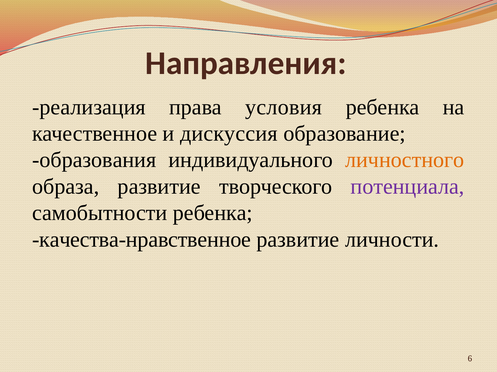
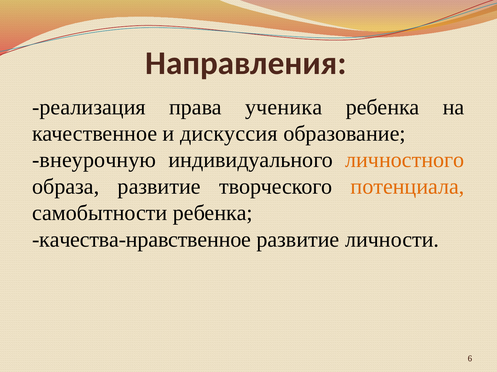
условия: условия -> ученика (284, 107)
образования: образования -> внеурочную (94, 160)
потенциала colour: purple -> orange (407, 187)
